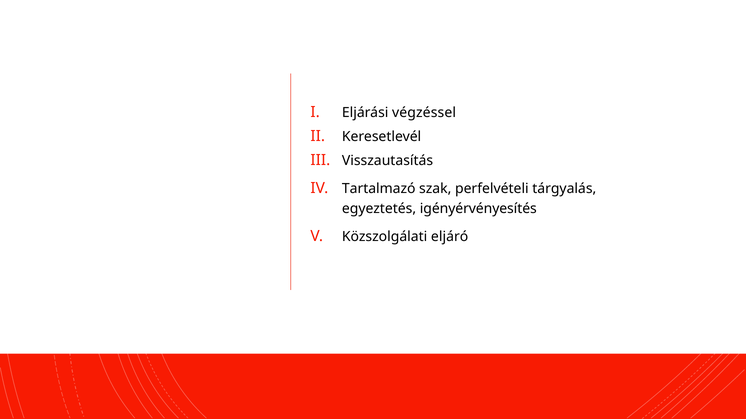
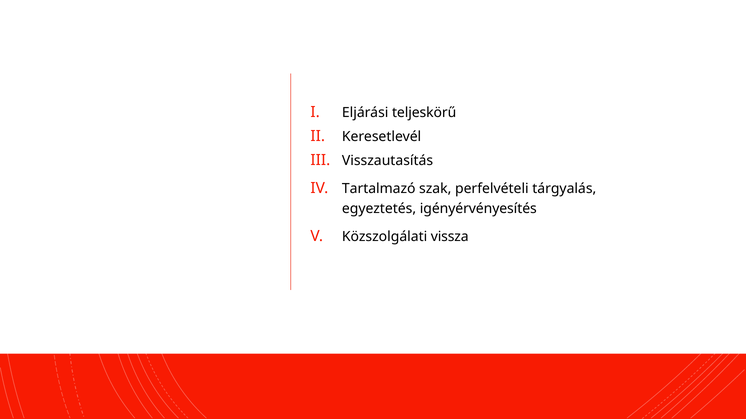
végzéssel: végzéssel -> teljeskörű (424, 113)
eljáró: eljáró -> vissza (450, 237)
